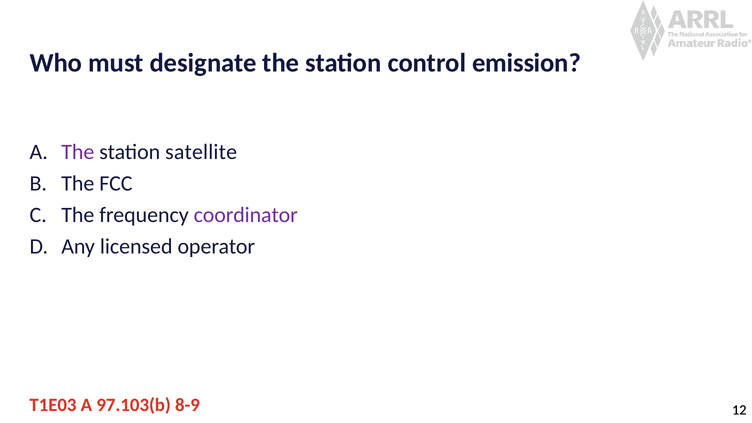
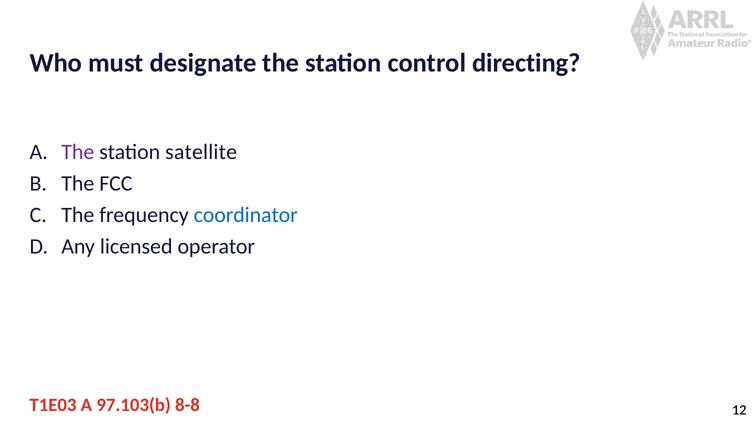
emission: emission -> directing (526, 63)
coordinator colour: purple -> blue (246, 215)
8-9: 8-9 -> 8-8 (187, 405)
